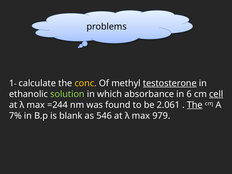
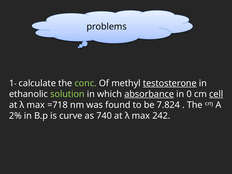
conc colour: yellow -> light green (86, 83)
absorbance underline: none -> present (149, 94)
6: 6 -> 0 (189, 94)
=244: =244 -> =718 (57, 105)
2.061: 2.061 -> 7.824 (168, 105)
The underline: present -> none (195, 105)
7%: 7% -> 2% (15, 116)
blank: blank -> curve (71, 116)
546: 546 -> 740 (104, 116)
979: 979 -> 242 (161, 116)
